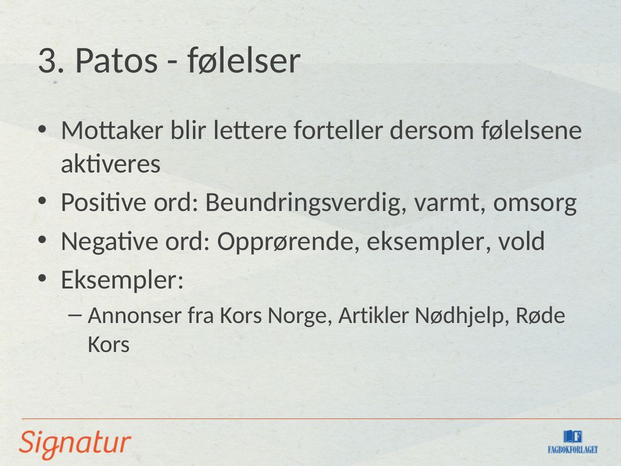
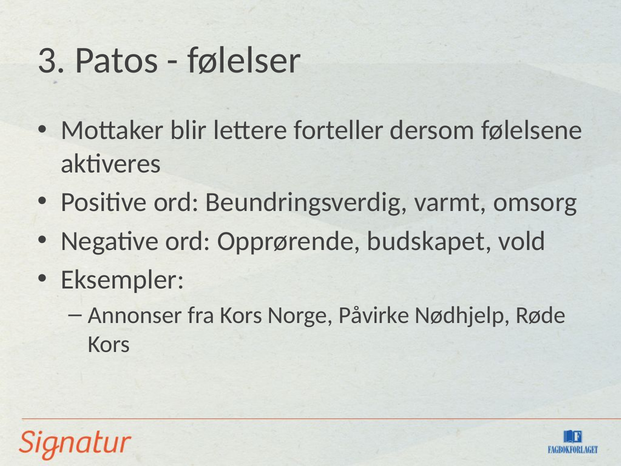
Opprørende eksempler: eksempler -> budskapet (429, 241)
Artikler: Artikler -> Påvirke (374, 315)
